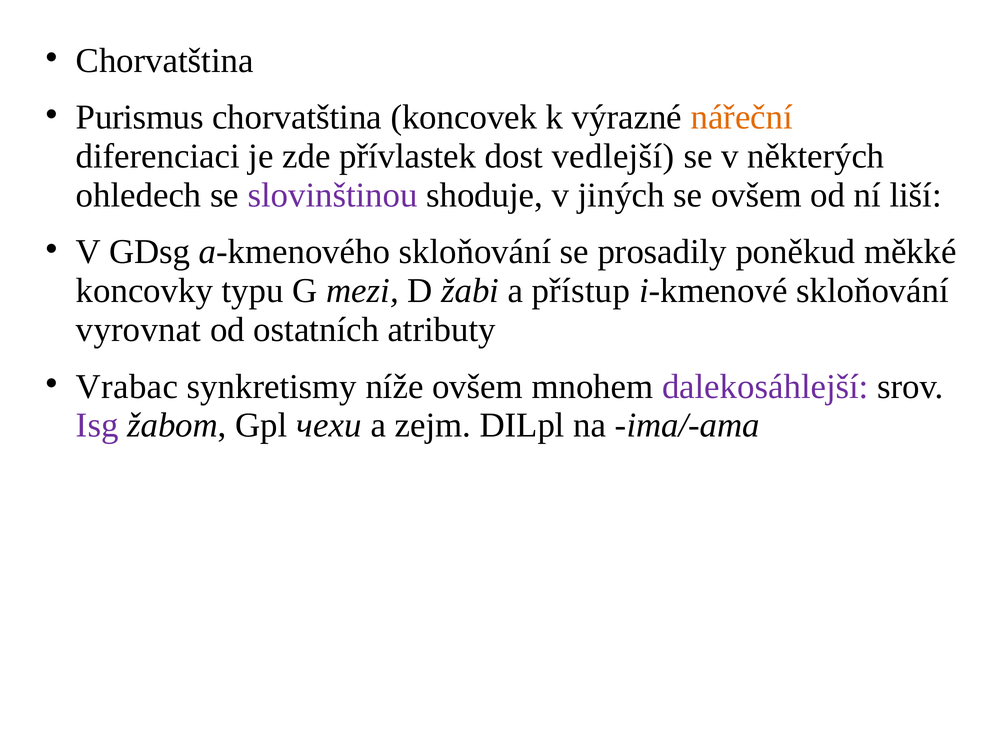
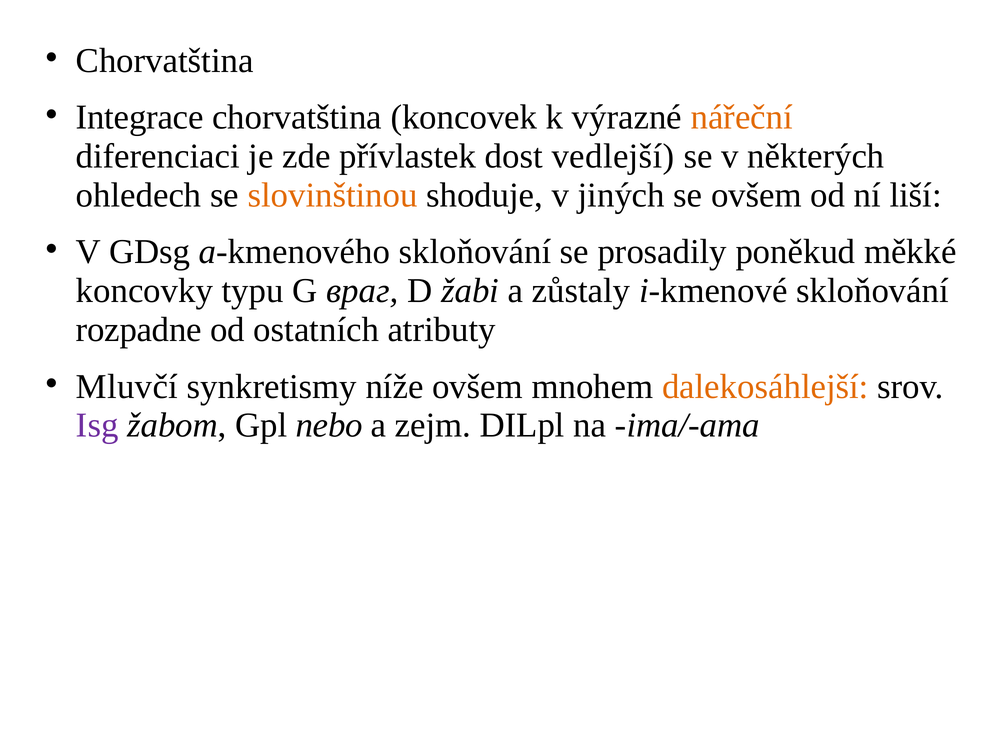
Purismus: Purismus -> Integrace (140, 117)
slovinštinou colour: purple -> orange (333, 195)
mezi: mezi -> враг (362, 291)
přístup: přístup -> zůstaly (581, 291)
vyrovnat: vyrovnat -> rozpadne (139, 330)
Vrabac: Vrabac -> Mluvčí (127, 386)
dalekosáhlejší colour: purple -> orange (765, 386)
чeхи: чeхи -> nebo (329, 425)
